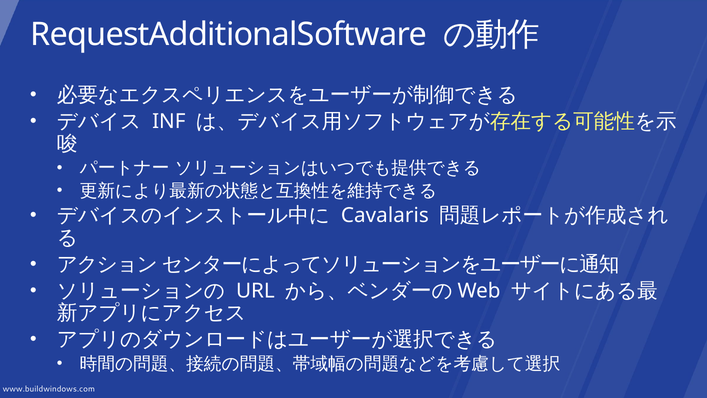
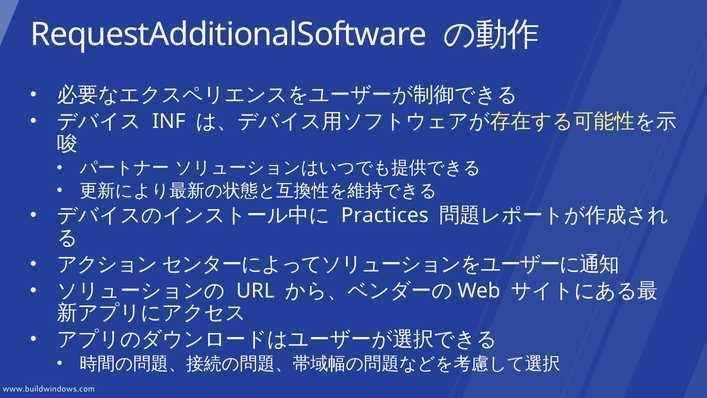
Cavalaris: Cavalaris -> Practices (385, 215)
